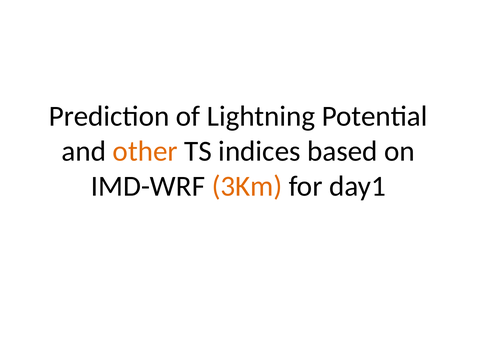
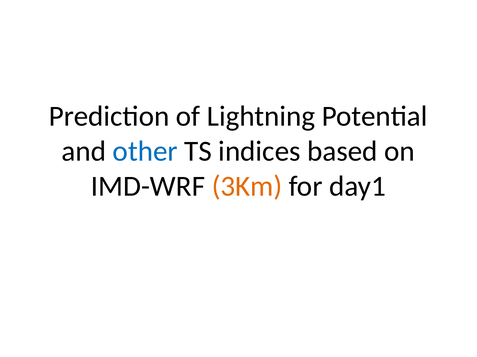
other colour: orange -> blue (145, 152)
